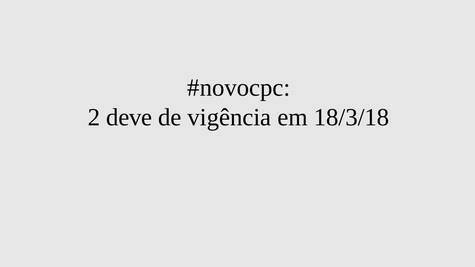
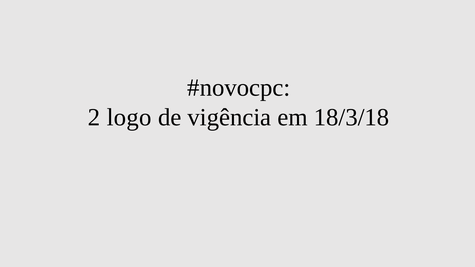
deve: deve -> logo (129, 117)
